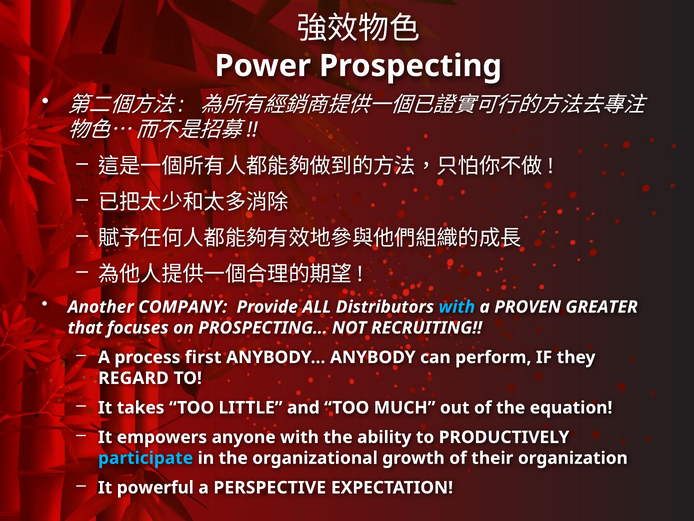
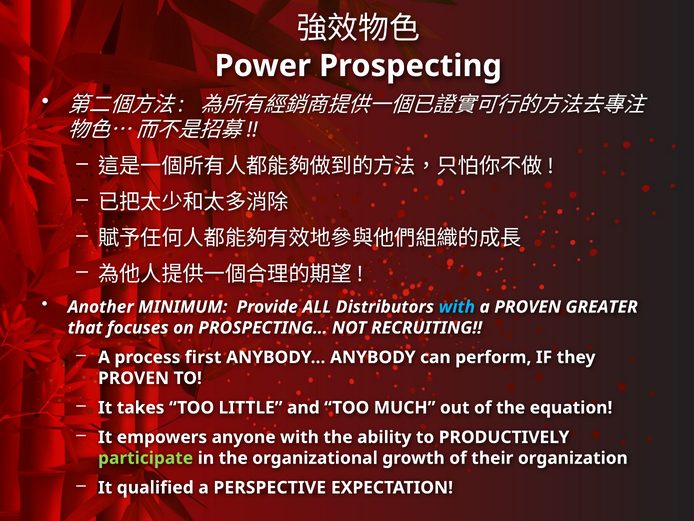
COMPANY: COMPANY -> MINIMUM (183, 307)
REGARD: REGARD -> PROVEN (134, 378)
participate colour: light blue -> light green (146, 458)
powerful: powerful -> qualified (155, 487)
